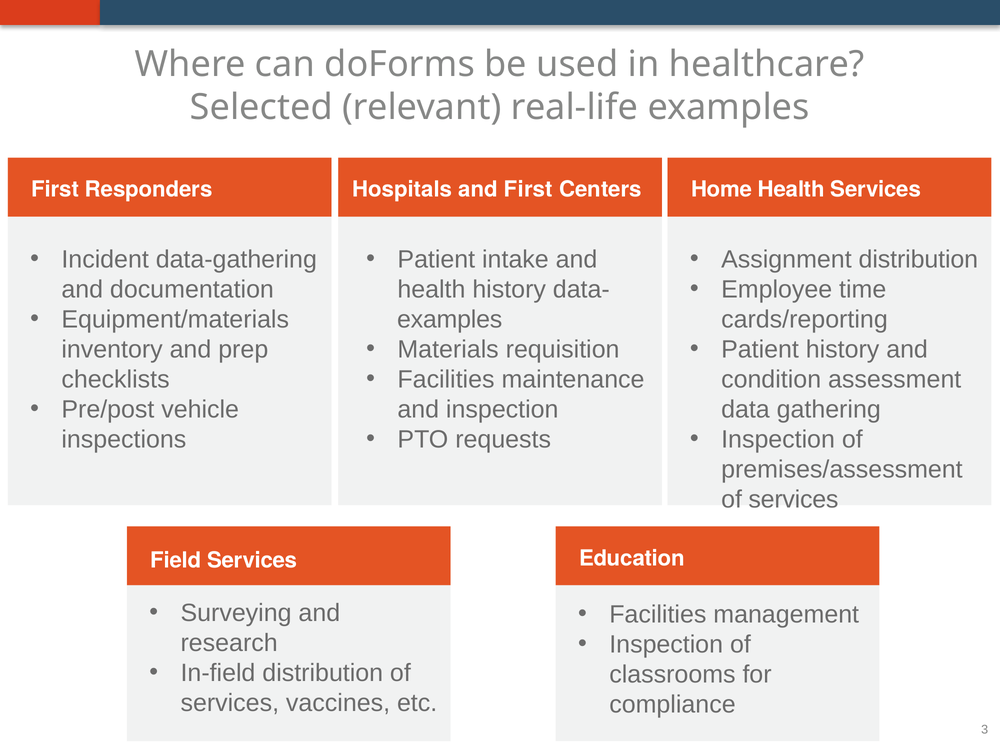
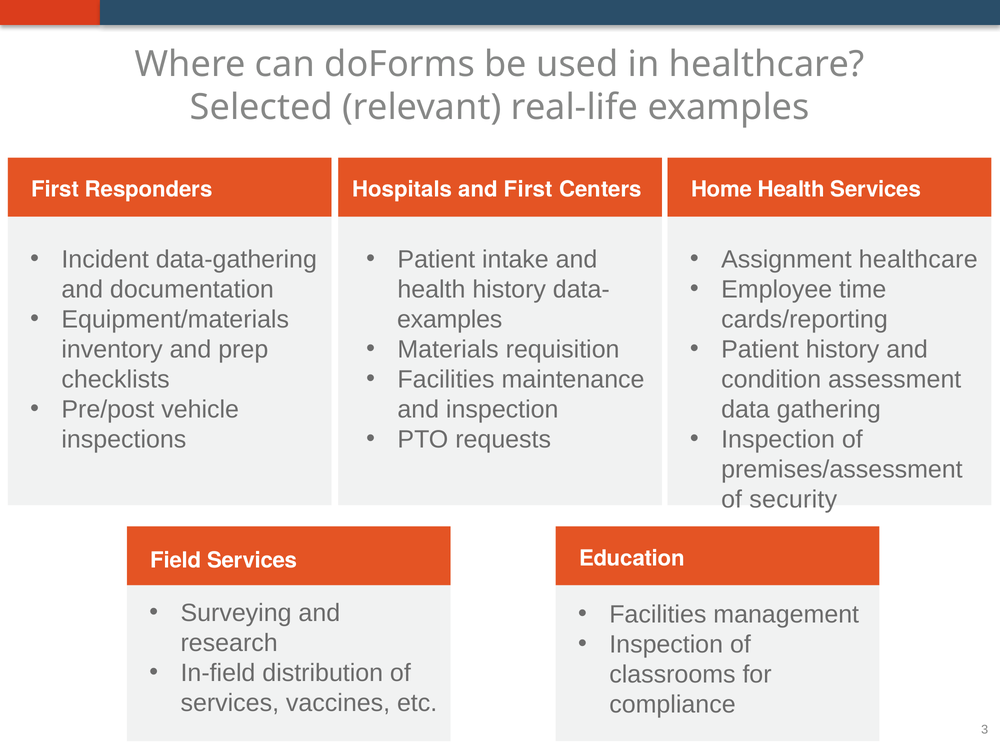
Assignment distribution: distribution -> healthcare (918, 259)
services: services -> security (793, 499)
